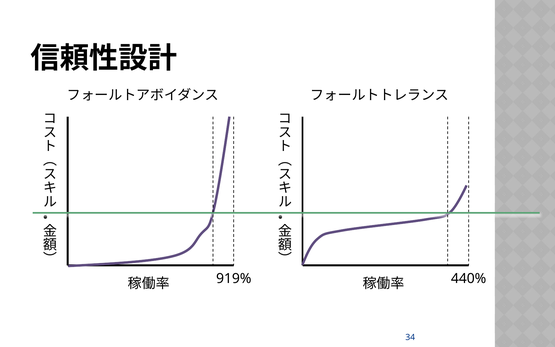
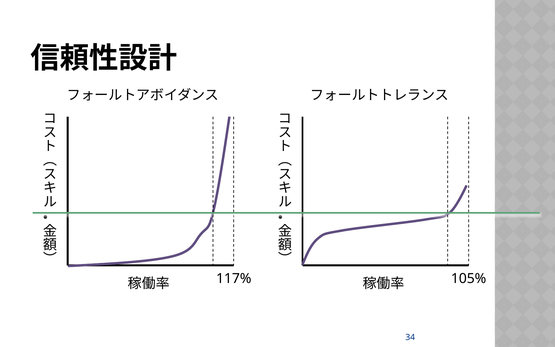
919%: 919% -> 117% (234, 279)
440%: 440% -> 105% (469, 279)
